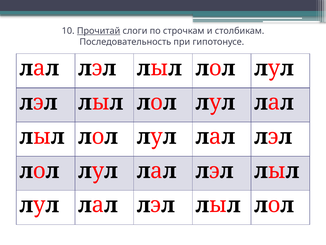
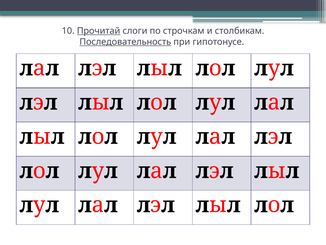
Последовательность underline: none -> present (125, 42)
